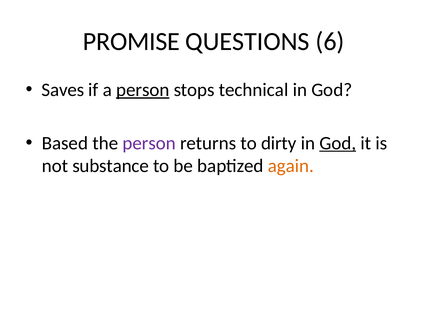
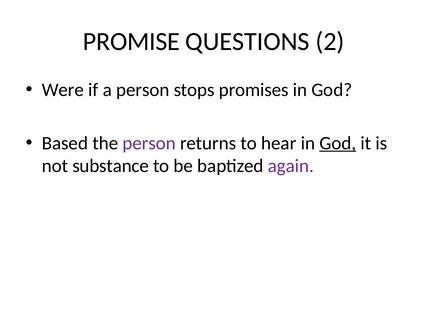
6: 6 -> 2 (330, 41)
Saves: Saves -> Were (63, 90)
person underline: present -> none (143, 90)
technical: technical -> promises (254, 90)
dirty: dirty -> hear (279, 143)
again colour: orange -> purple (291, 166)
